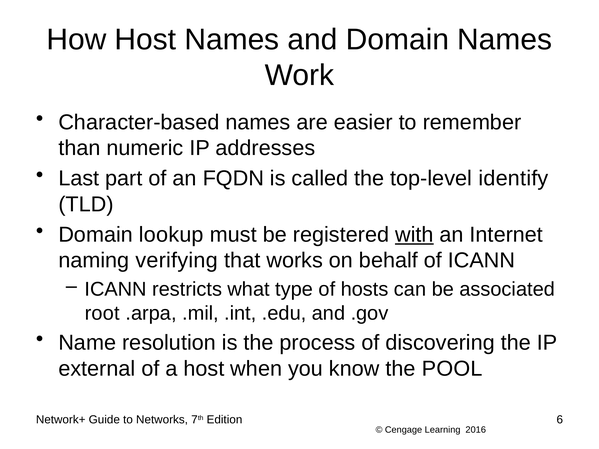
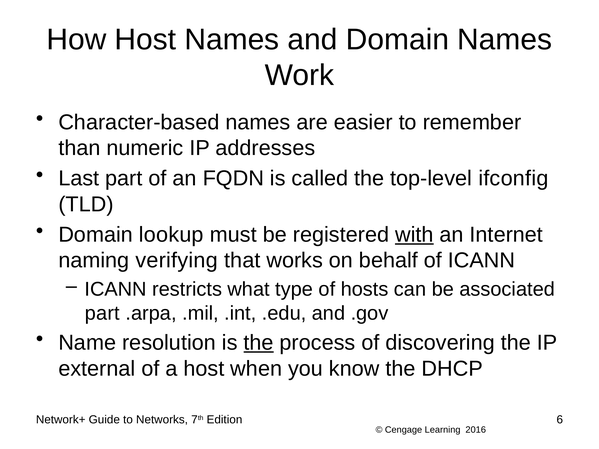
identify: identify -> ifconfig (513, 179)
root: root -> part (102, 313)
the underline: none -> present (259, 343)
POOL: POOL -> DHCP (452, 369)
